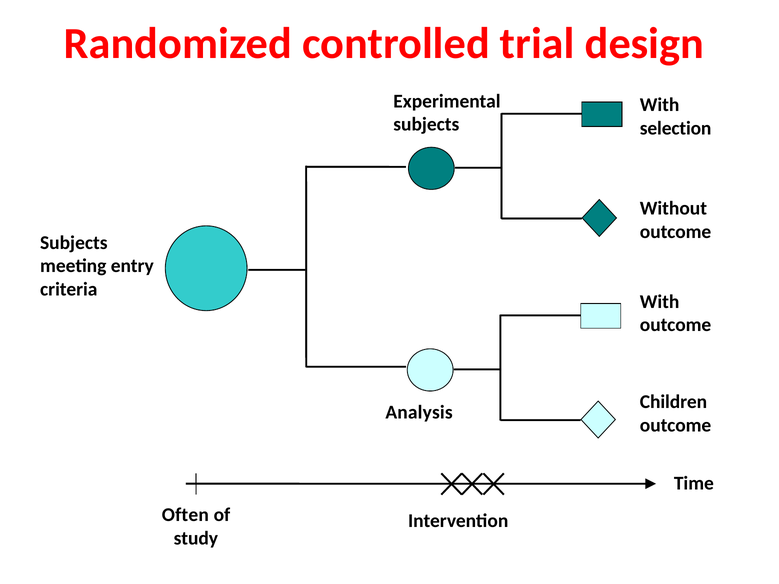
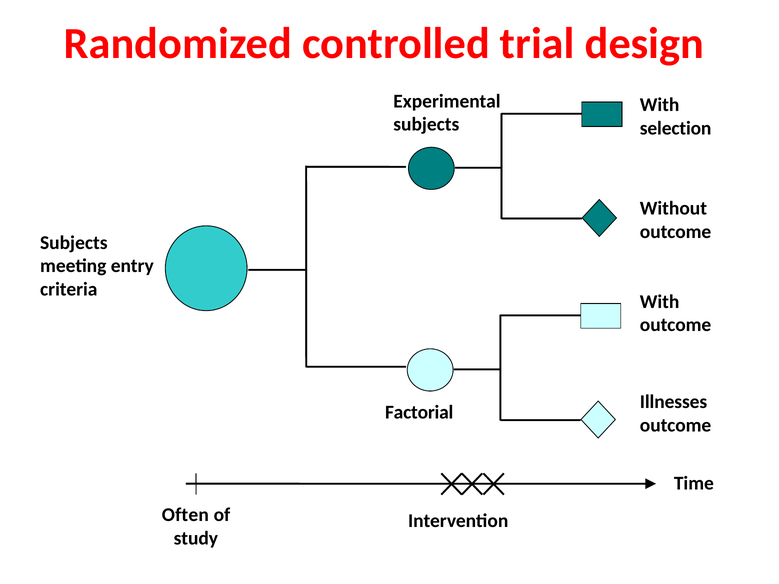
Children: Children -> Illnesses (673, 402)
Analysis: Analysis -> Factorial (419, 413)
